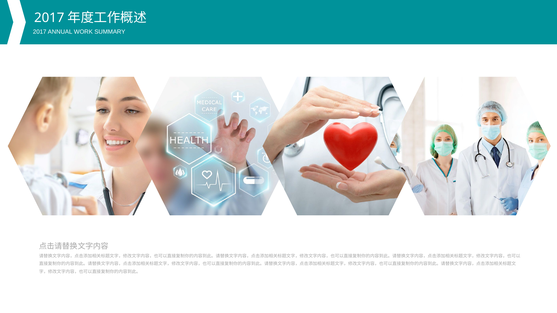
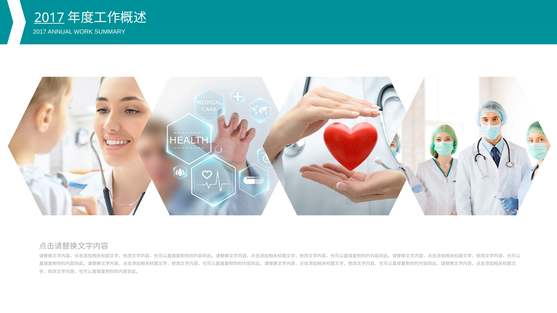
2017 underline: none -> present (49, 18)
